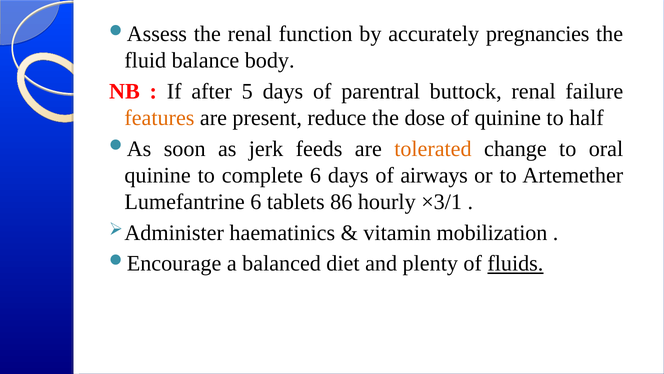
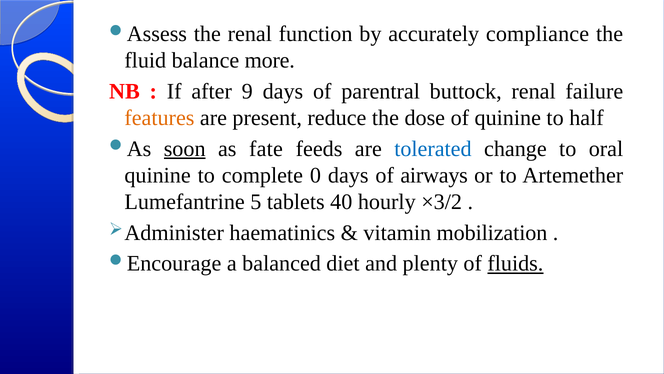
pregnancies: pregnancies -> compliance (538, 34)
body: body -> more (270, 60)
5: 5 -> 9 (247, 91)
soon underline: none -> present (185, 149)
jerk: jerk -> fate (266, 149)
tolerated colour: orange -> blue (433, 149)
complete 6: 6 -> 0 (315, 175)
Lumefantrine 6: 6 -> 5 (256, 202)
86: 86 -> 40 (341, 202)
×3/1: ×3/1 -> ×3/2 (442, 202)
